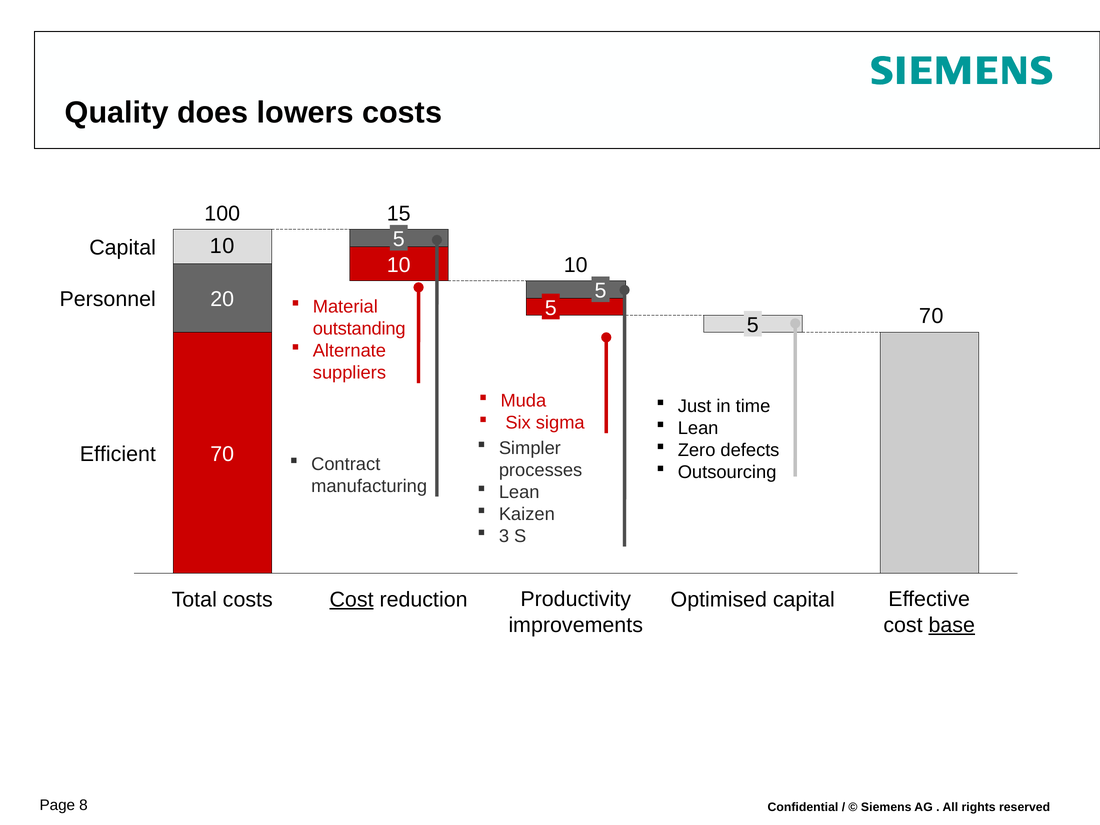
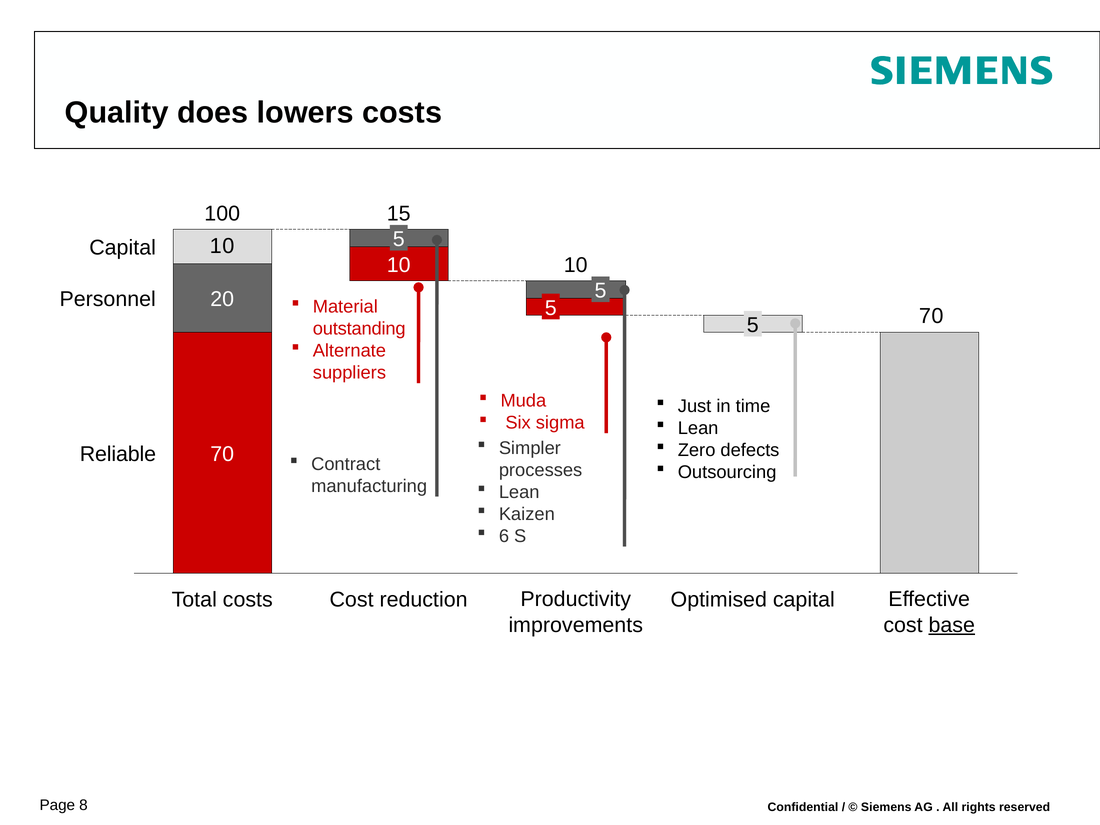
Efficient: Efficient -> Reliable (118, 454)
3: 3 -> 6 (504, 536)
Cost underline: present -> none (352, 599)
